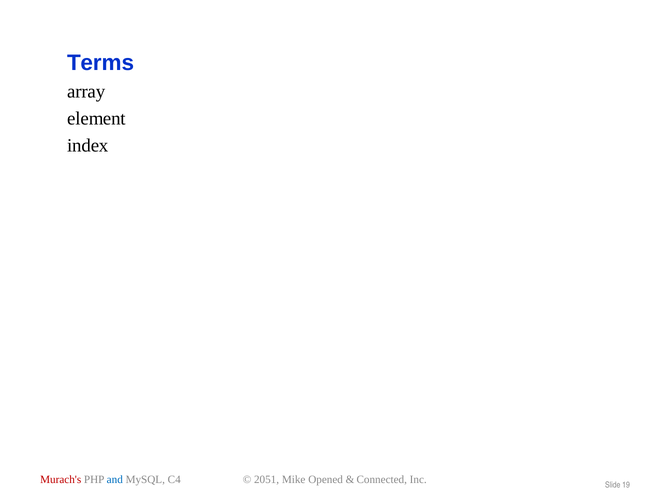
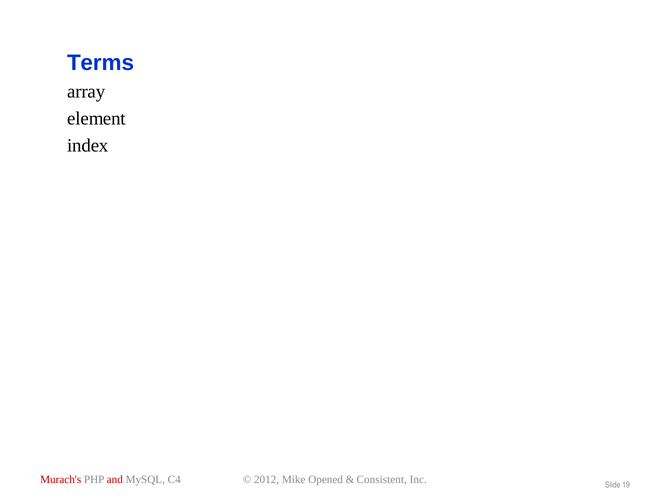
and colour: blue -> red (115, 480)
2051: 2051 -> 2012 (267, 480)
Connected: Connected -> Consistent (382, 480)
